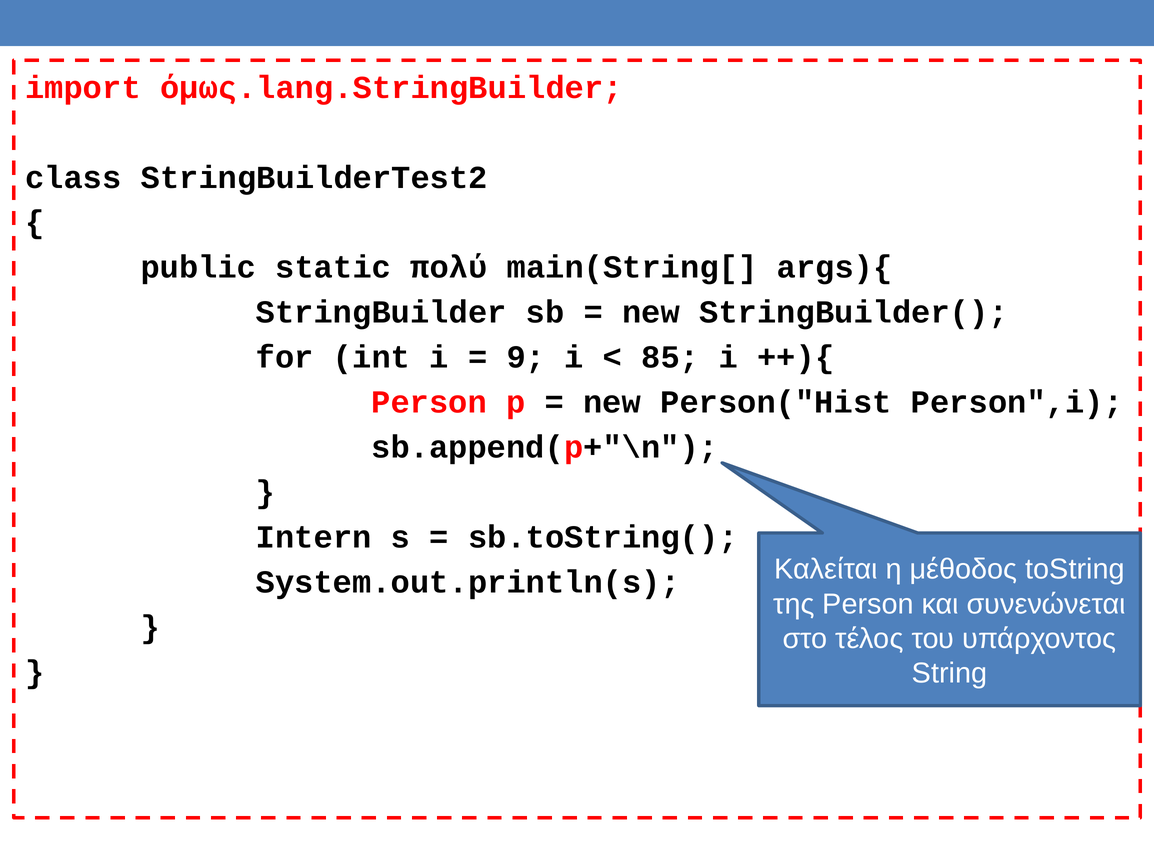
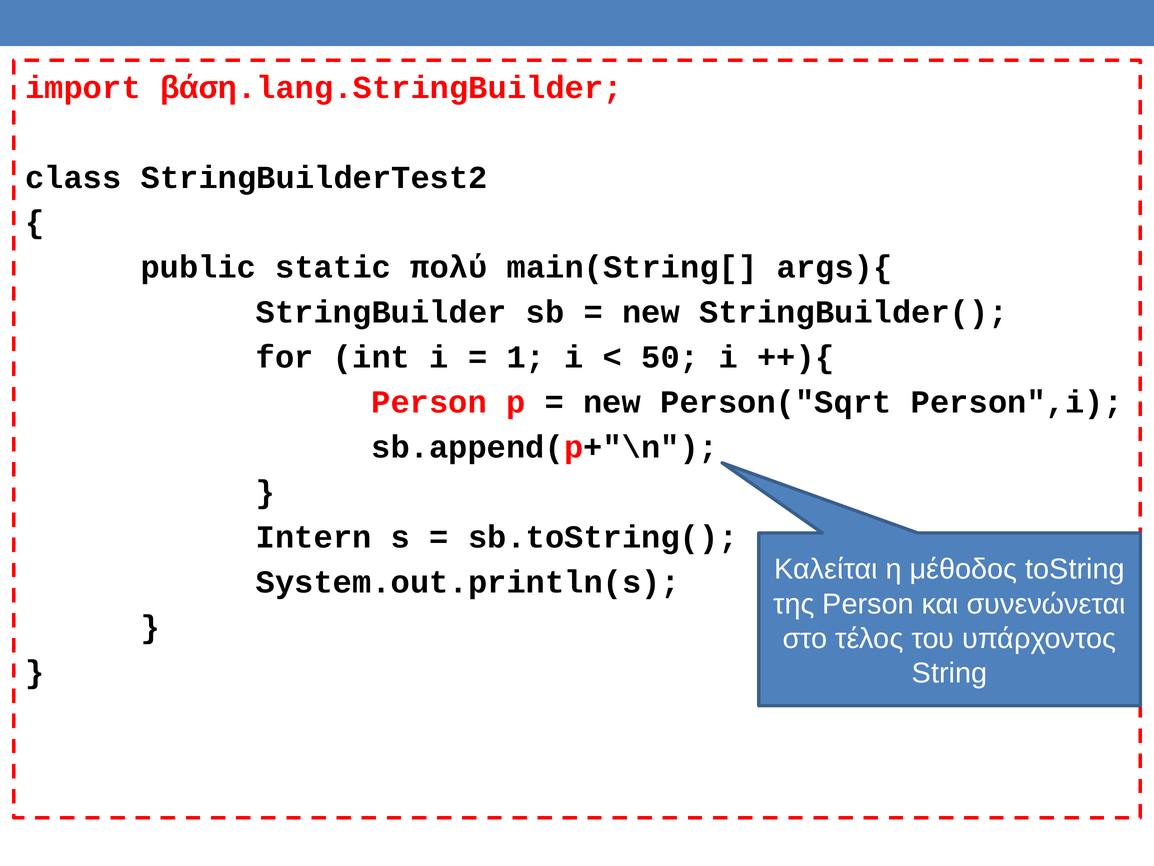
όμως.lang.StringBuilder: όμως.lang.StringBuilder -> βάση.lang.StringBuilder (391, 87)
9: 9 -> 1 (526, 357)
85: 85 -> 50 (670, 357)
Person("Hist: Person("Hist -> Person("Sqrt (776, 402)
